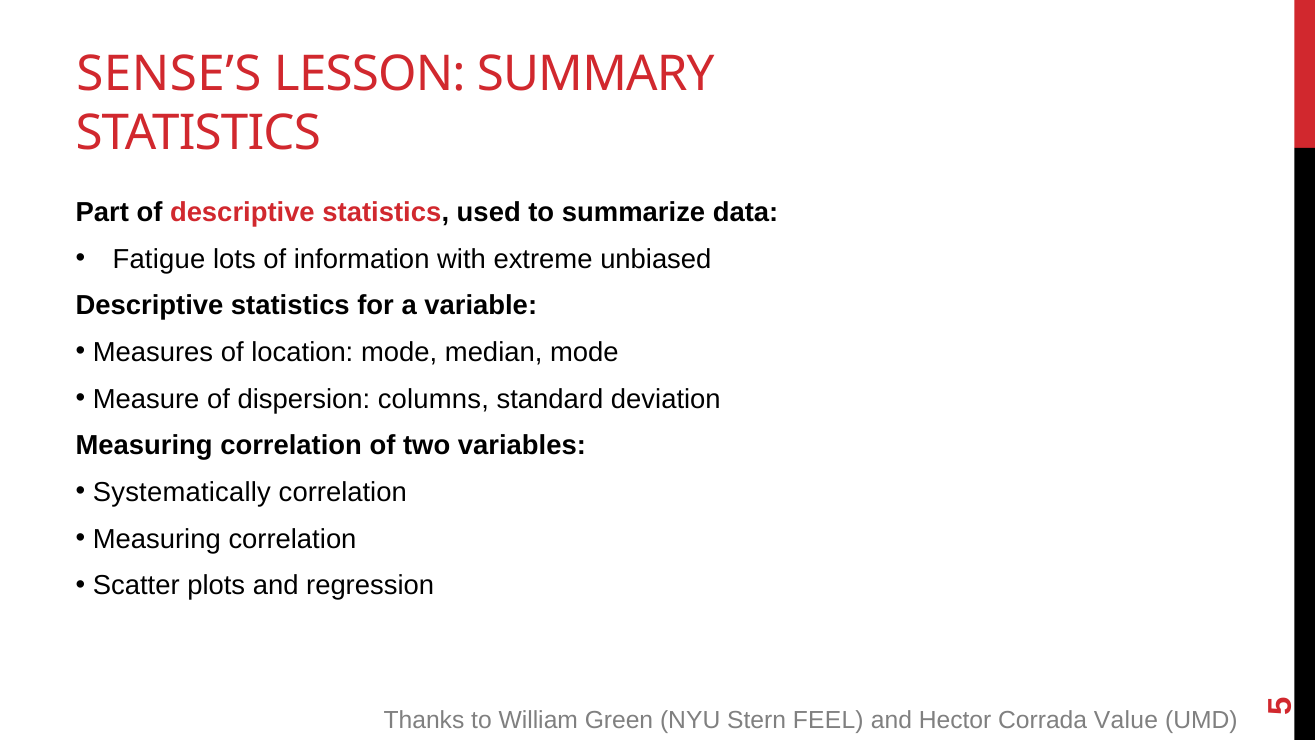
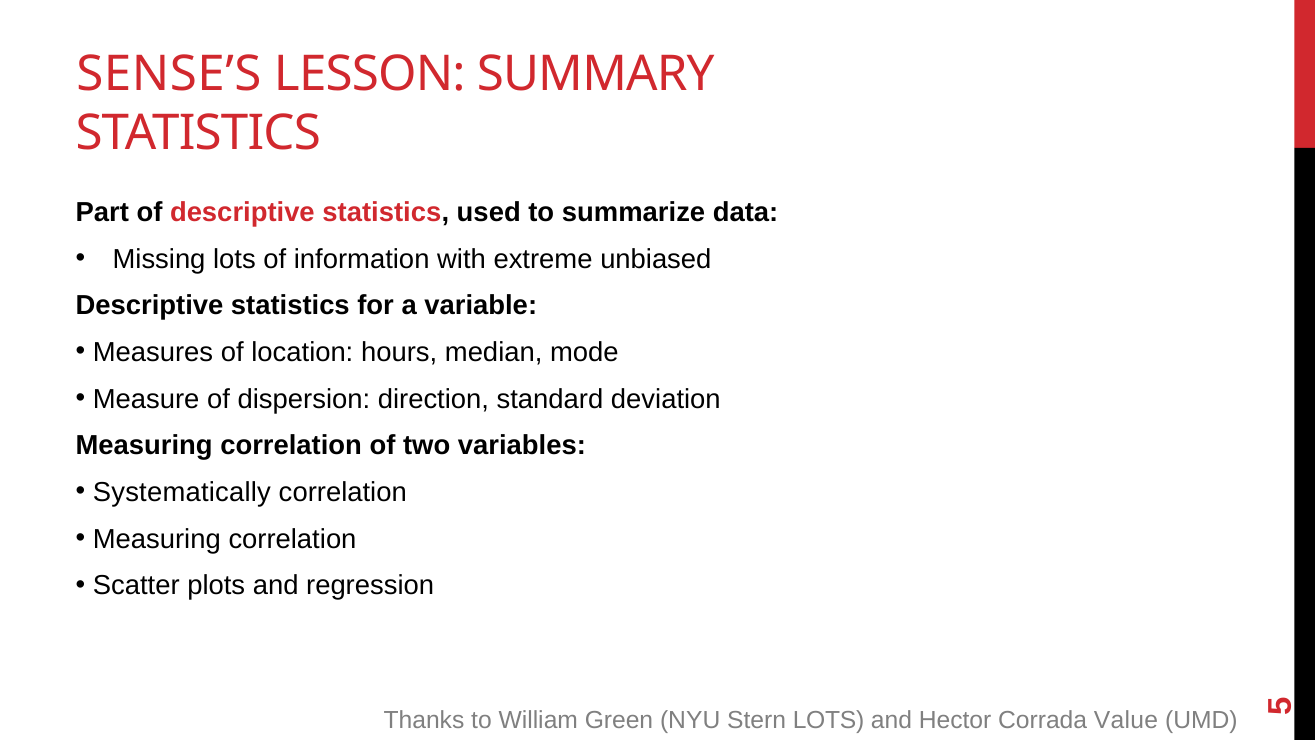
Fatigue: Fatigue -> Missing (159, 259)
location mode: mode -> hours (399, 352)
columns: columns -> direction (433, 399)
Stern FEEL: FEEL -> LOTS (829, 720)
